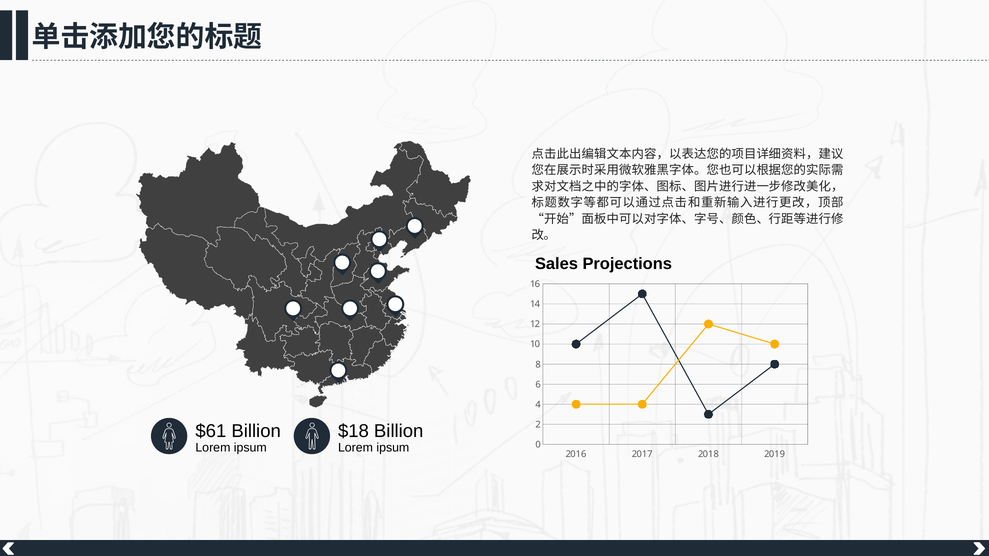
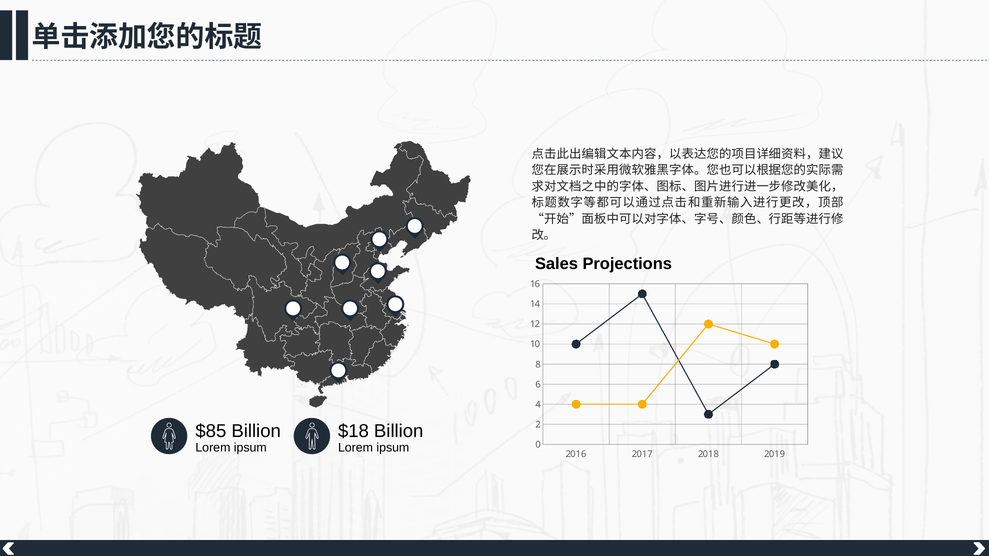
$61: $61 -> $85 (211, 431)
